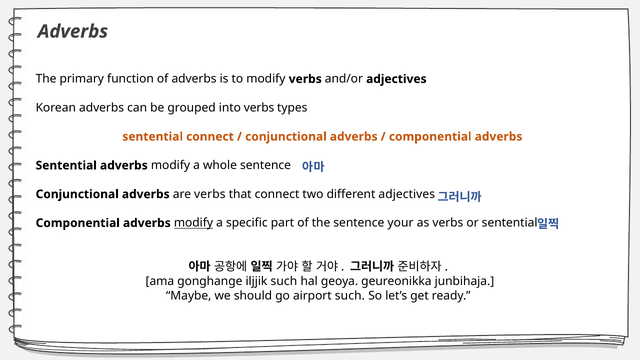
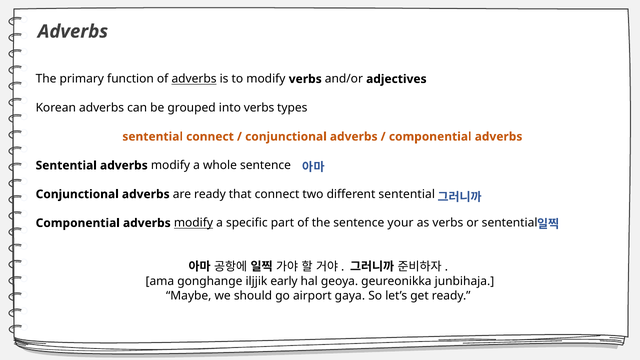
adverbs underline: none -> present (194, 79)
are verbs: verbs -> ready (210, 194)
different adjectives: adjectives -> sentential (407, 194)
iljjik such: such -> early (284, 281)
airport such: such -> gaya (350, 296)
